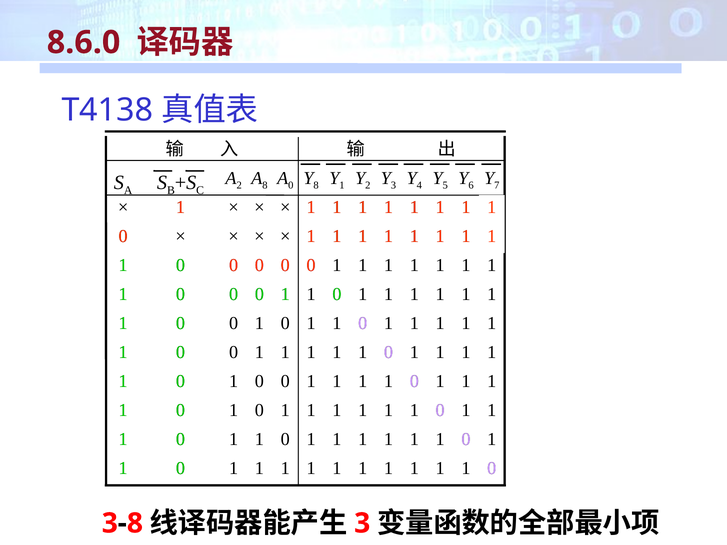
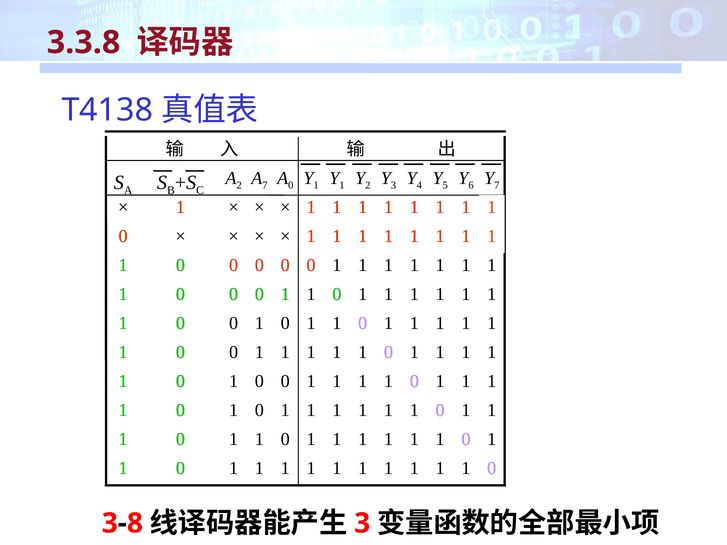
8.6.0: 8.6.0 -> 3.3.8 (84, 42)
8: 8 -> 7 (265, 185)
8: 8 -> 1 (316, 185)
